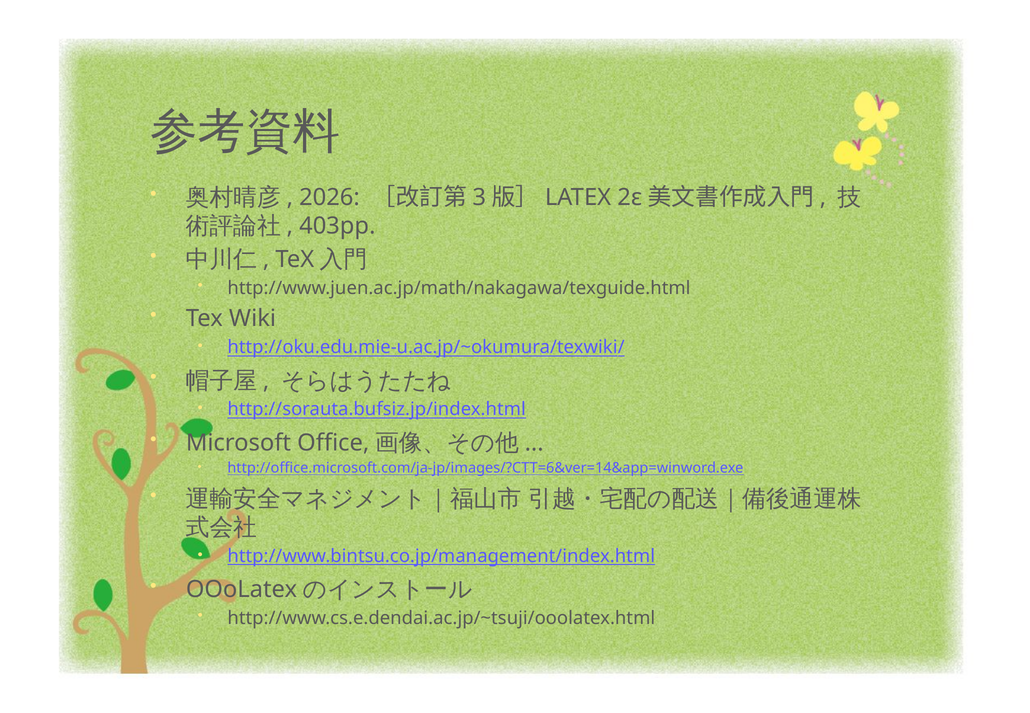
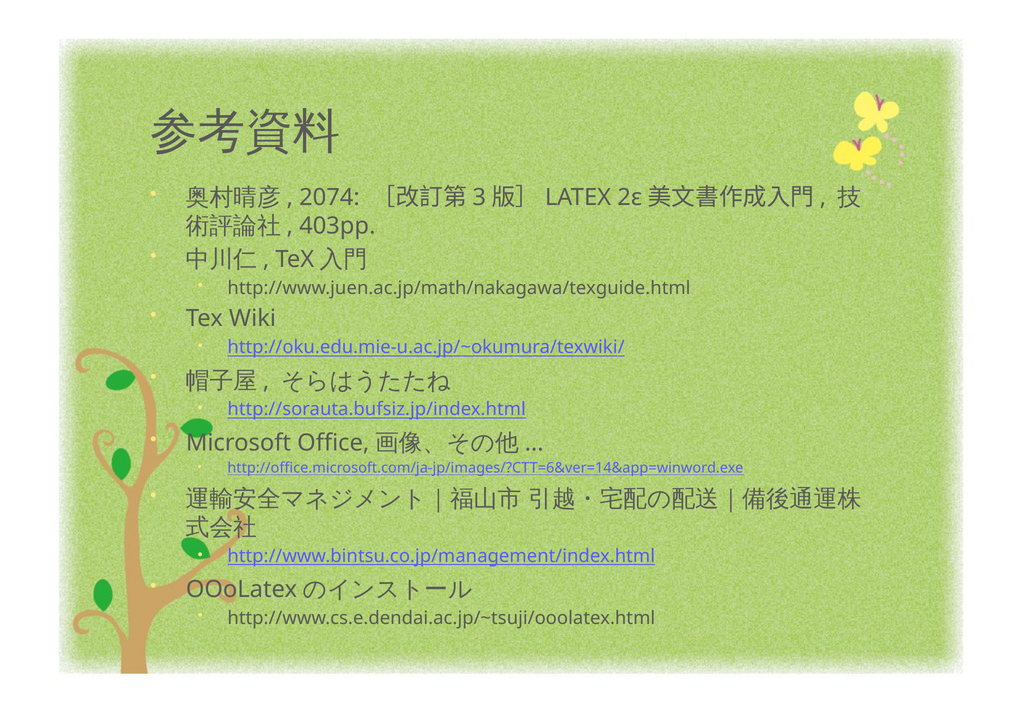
2026: 2026 -> 2074 (329, 198)
